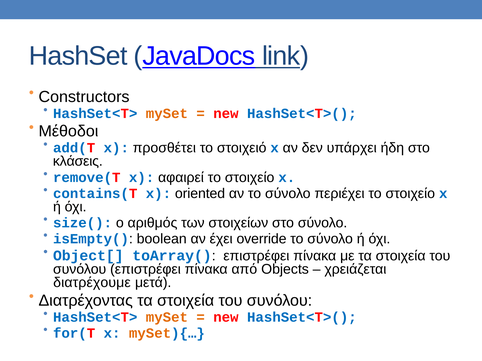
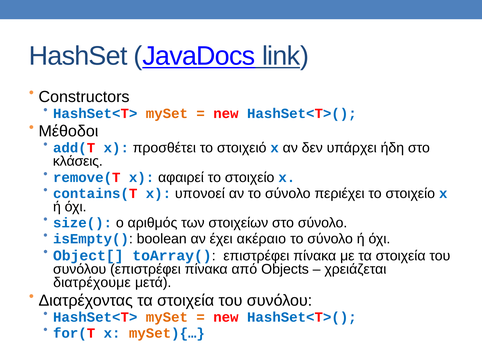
oriented: oriented -> υπονοεί (200, 194)
override: override -> ακέραιο (261, 239)
